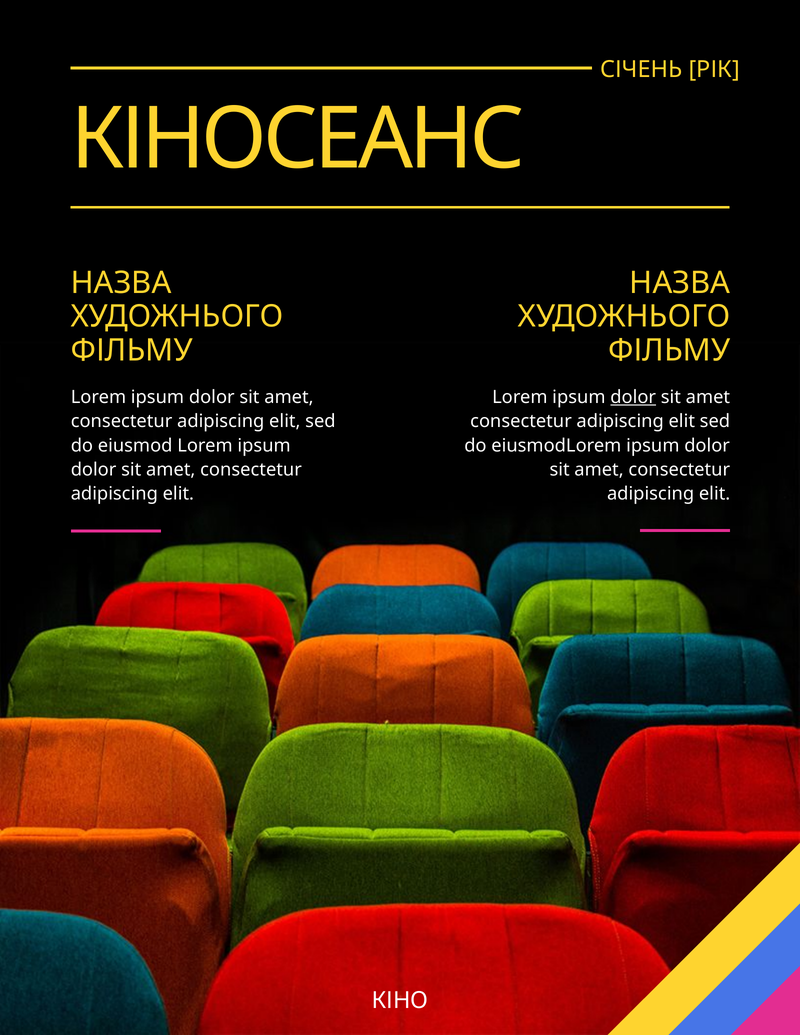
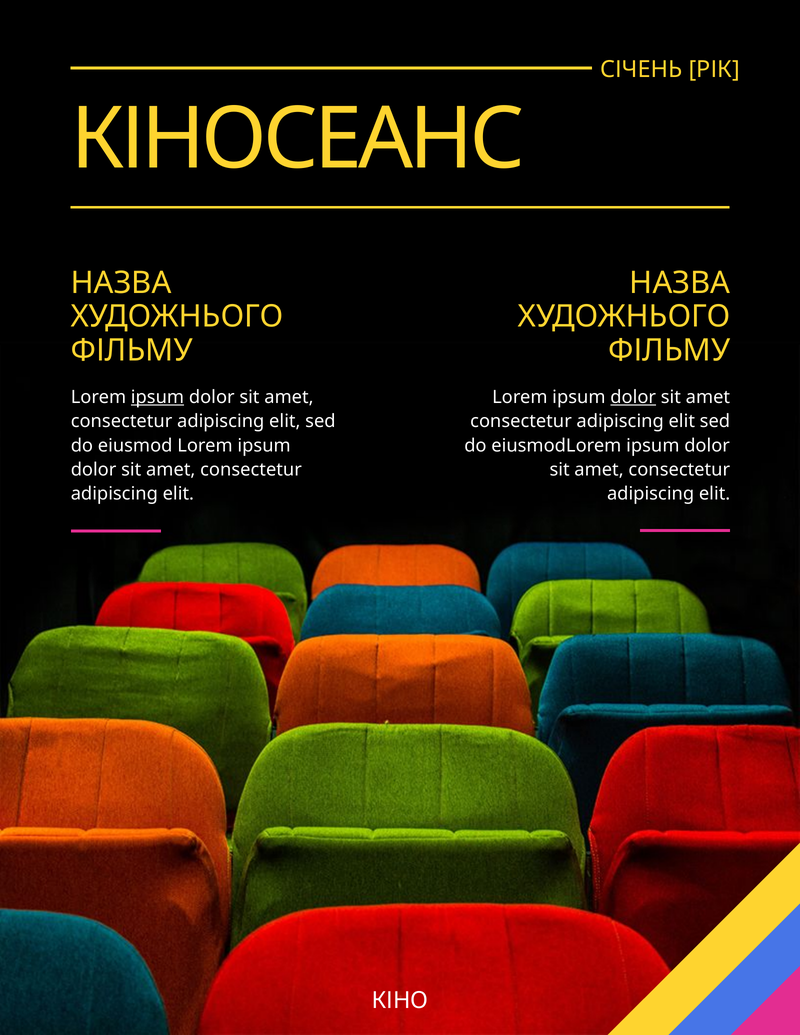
ipsum underline: none -> present (157, 397)
